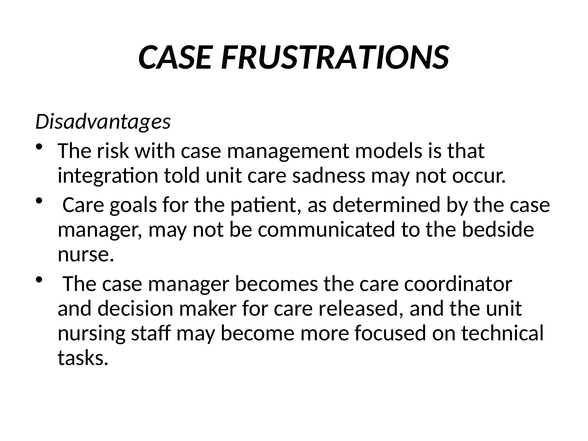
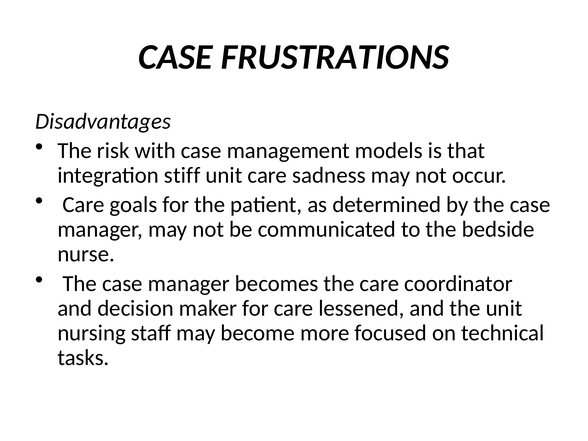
told: told -> stiff (182, 175)
released: released -> lessened (361, 308)
